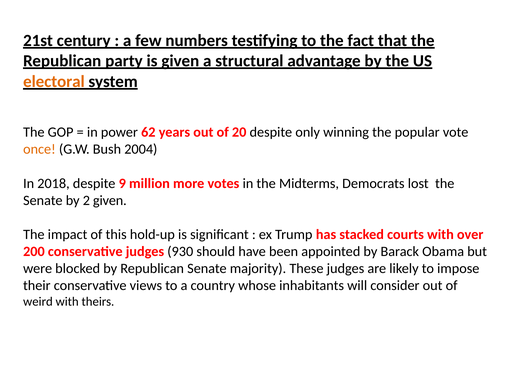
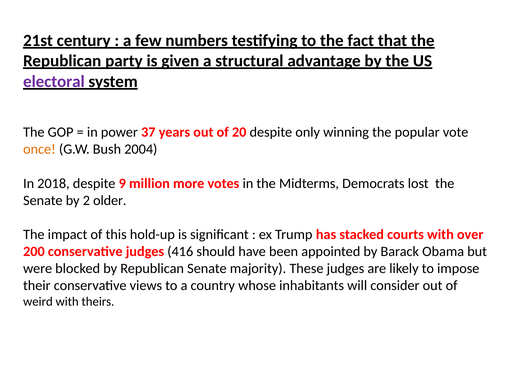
electoral colour: orange -> purple (54, 81)
62: 62 -> 37 (148, 132)
2 given: given -> older (110, 201)
930: 930 -> 416 (180, 252)
